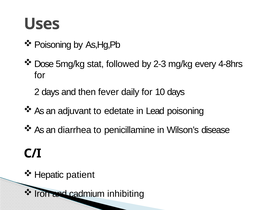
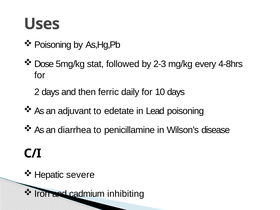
fever: fever -> ferric (108, 92)
patient: patient -> severe (80, 175)
